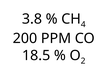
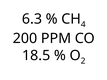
3.8: 3.8 -> 6.3 (32, 19)
